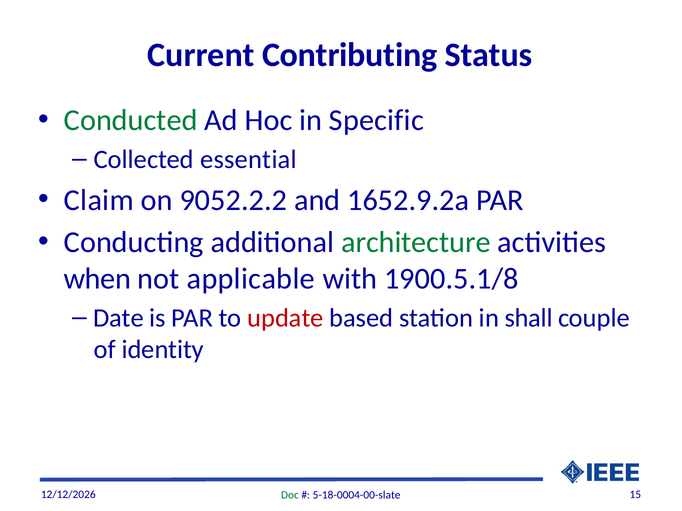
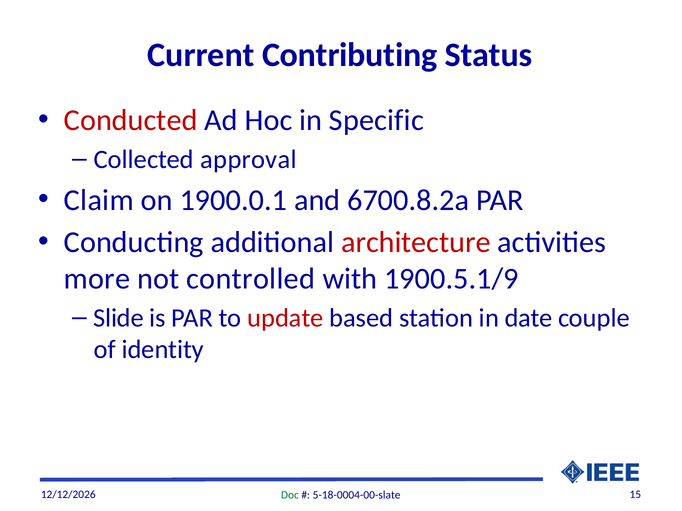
Conducted colour: green -> red (131, 121)
essential: essential -> approval (249, 160)
9052.2.2: 9052.2.2 -> 1900.0.1 (233, 200)
1652.9.2a: 1652.9.2a -> 6700.8.2a (408, 200)
architecture colour: green -> red (416, 243)
when: when -> more (97, 279)
applicable: applicable -> controlled (251, 279)
1900.5.1/8: 1900.5.1/8 -> 1900.5.1/9 (451, 279)
Date: Date -> Slide (119, 318)
shall: shall -> date (529, 318)
